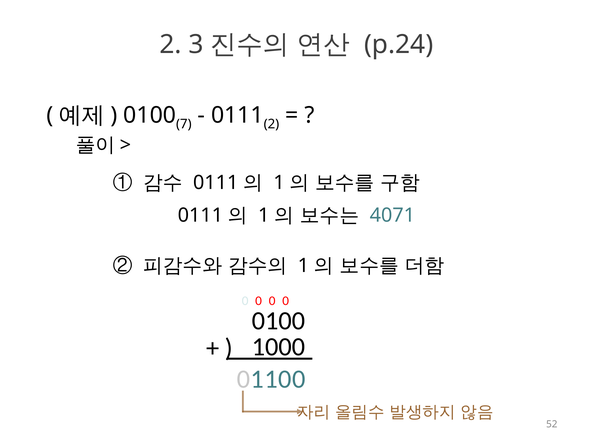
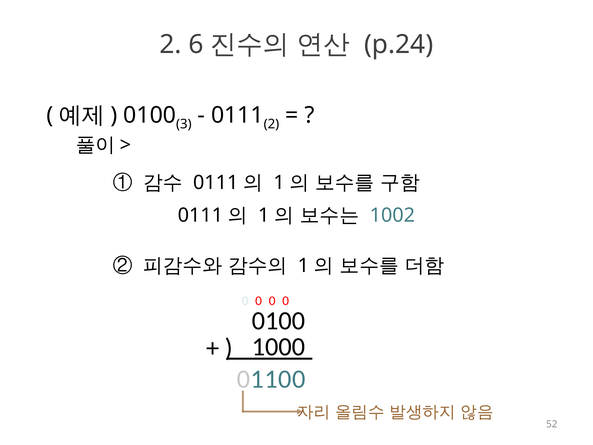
3: 3 -> 6 (196, 44)
7: 7 -> 3 (184, 124)
4071: 4071 -> 1002 (392, 215)
